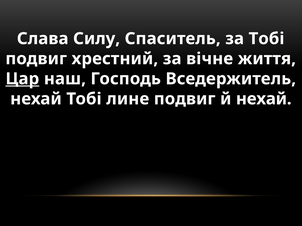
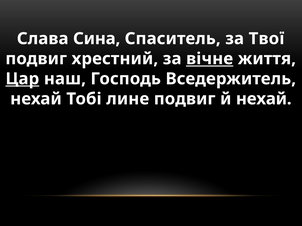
Силу: Силу -> Сина (97, 39)
за Тобі: Тобі -> Твої (266, 39)
вічне underline: none -> present (210, 59)
